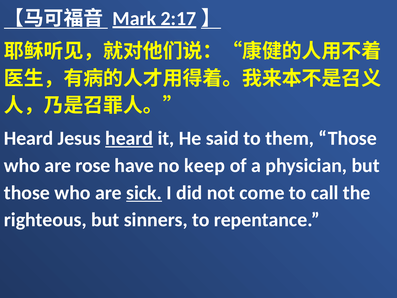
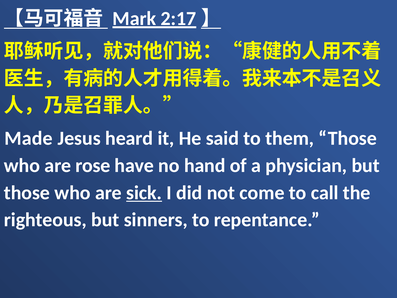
Heard: Heard -> Made (28, 138)
heard underline: present -> none (129, 138)
keep: keep -> hand (205, 165)
